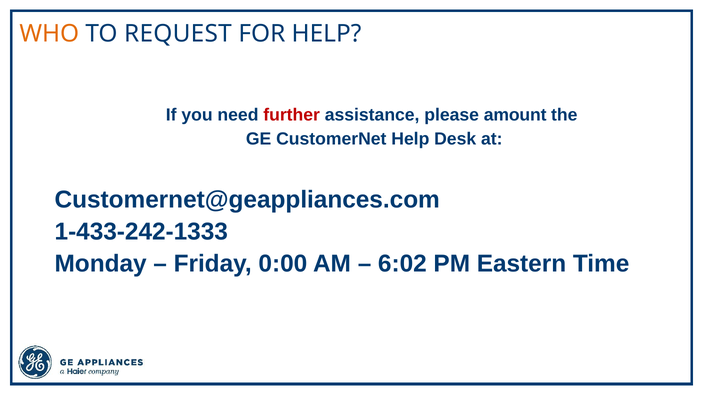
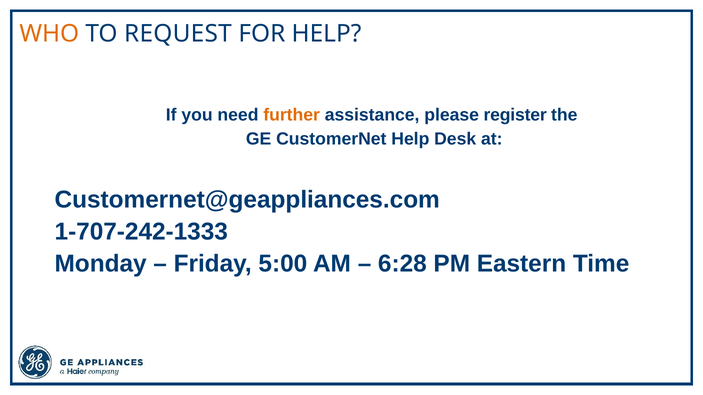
further colour: red -> orange (292, 115)
amount: amount -> register (515, 115)
1-433-242-1333: 1-433-242-1333 -> 1-707-242-1333 (141, 232)
0:00: 0:00 -> 5:00 (283, 264)
6:02: 6:02 -> 6:28 (402, 264)
